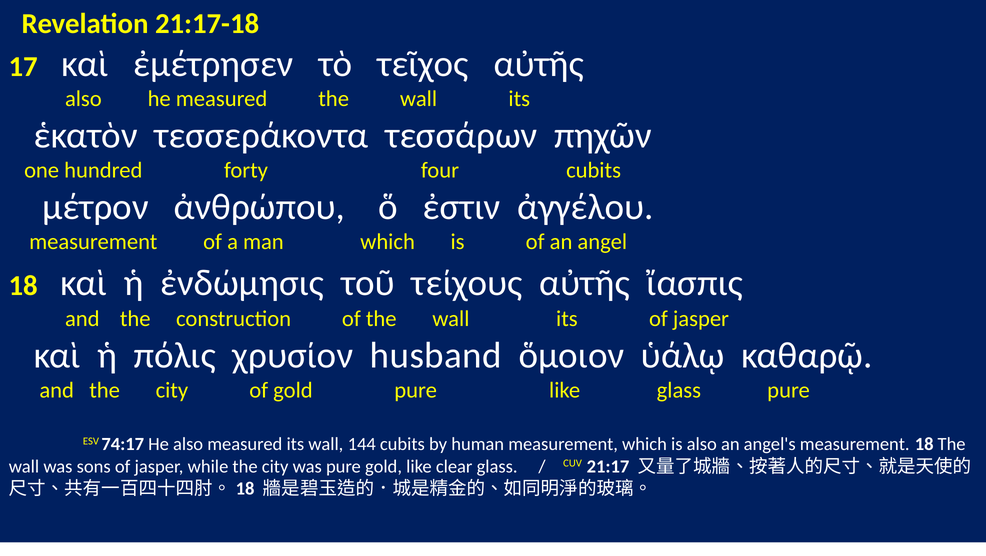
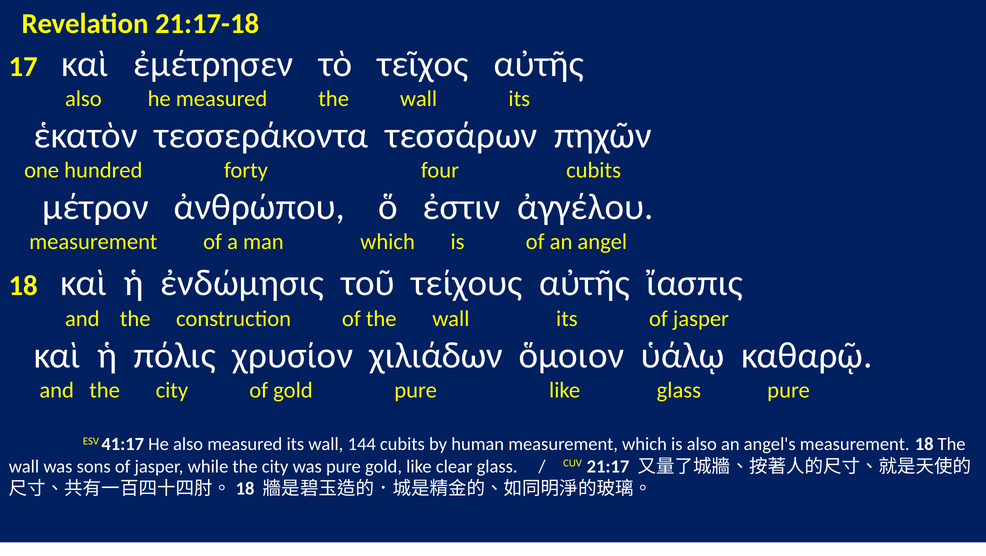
husband: husband -> χιλιάδων (436, 355)
74:17: 74:17 -> 41:17 (123, 444)
